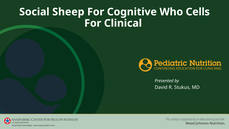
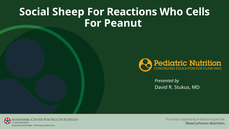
Cognitive: Cognitive -> Reactions (132, 12)
Clinical: Clinical -> Peanut (123, 23)
